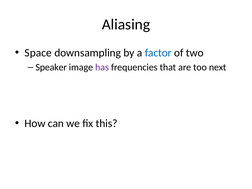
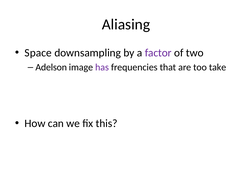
factor colour: blue -> purple (158, 53)
Speaker: Speaker -> Adelson (51, 67)
next: next -> take (218, 67)
